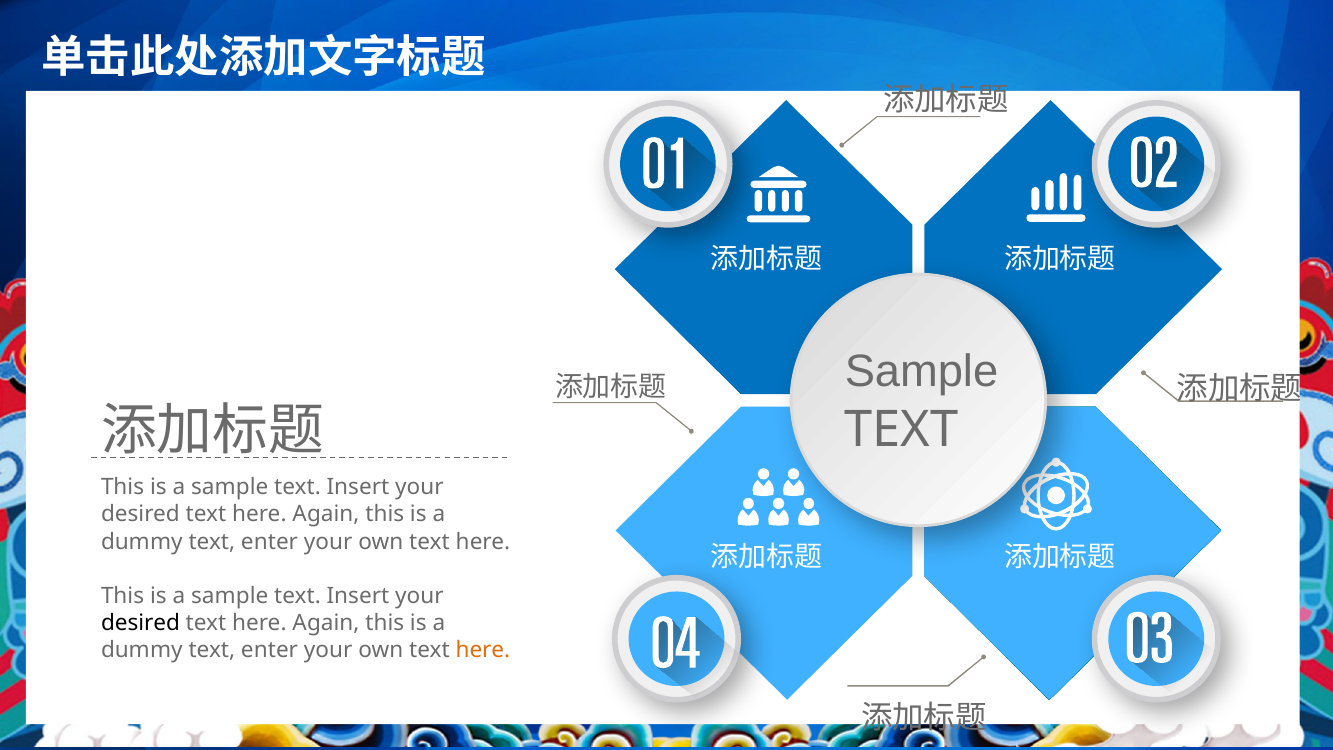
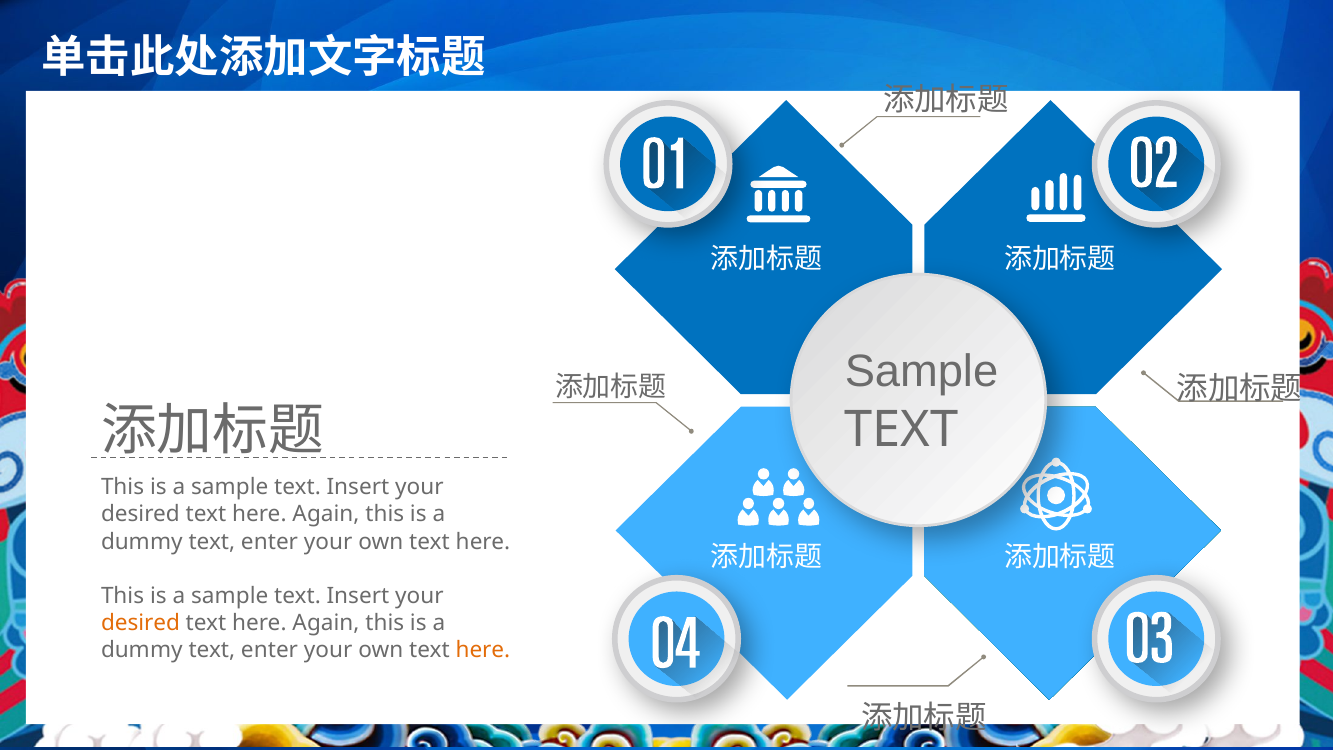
desired colour: black -> orange (140, 623)
